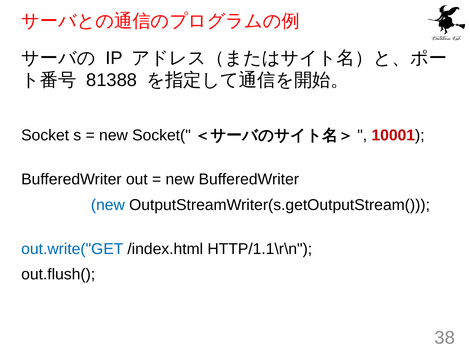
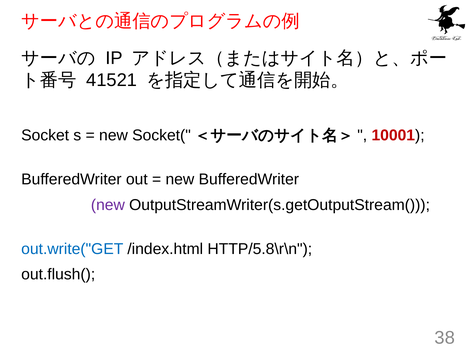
81388: 81388 -> 41521 (112, 80)
new colour: blue -> purple (108, 205)
HTTP/1.1\r\n: HTTP/1.1\r\n -> HTTP/5.8\r\n (260, 249)
